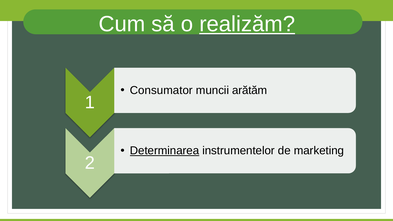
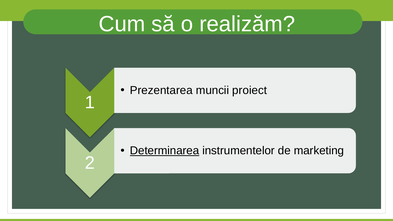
realizăm underline: present -> none (247, 24)
Consumator: Consumator -> Prezentarea (161, 90)
arătăm: arătăm -> proiect (250, 90)
